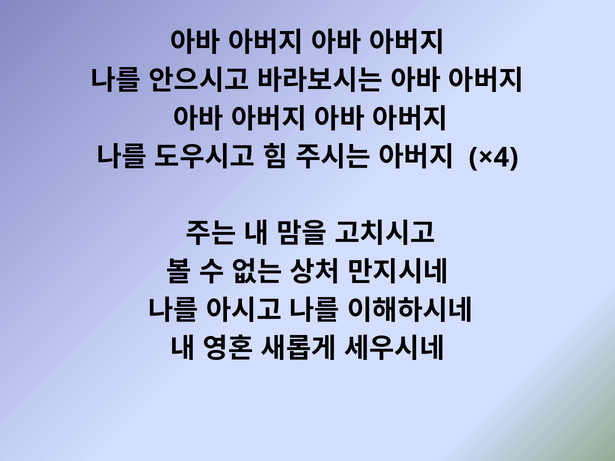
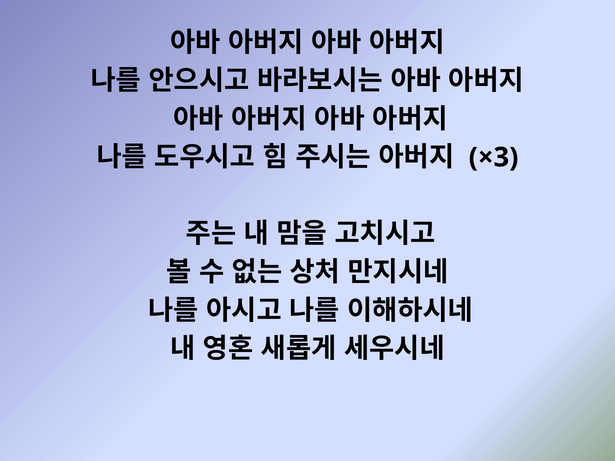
×4: ×4 -> ×3 (494, 157)
